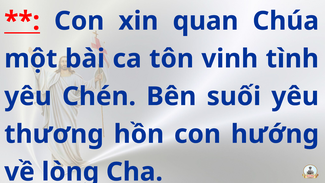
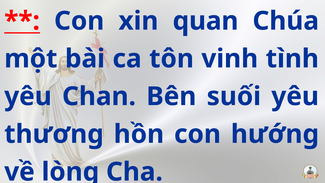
Chén: Chén -> Chan (99, 96)
